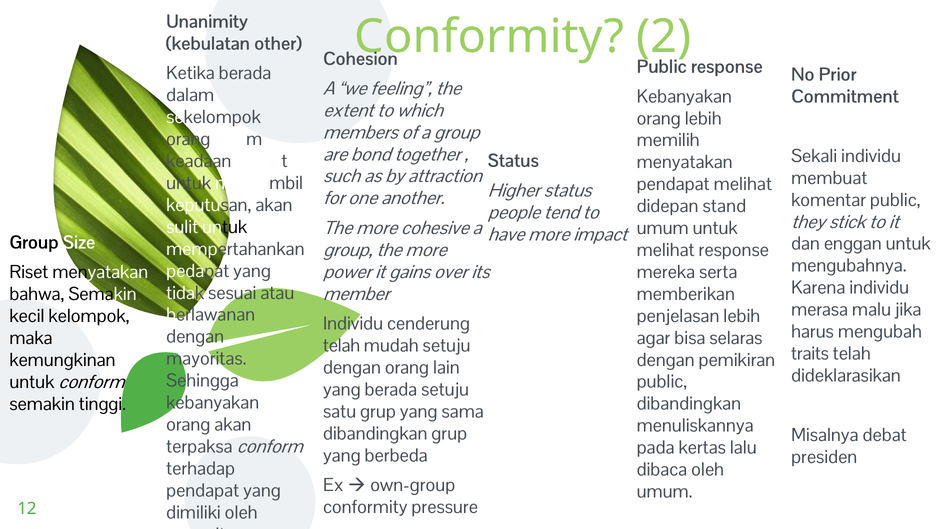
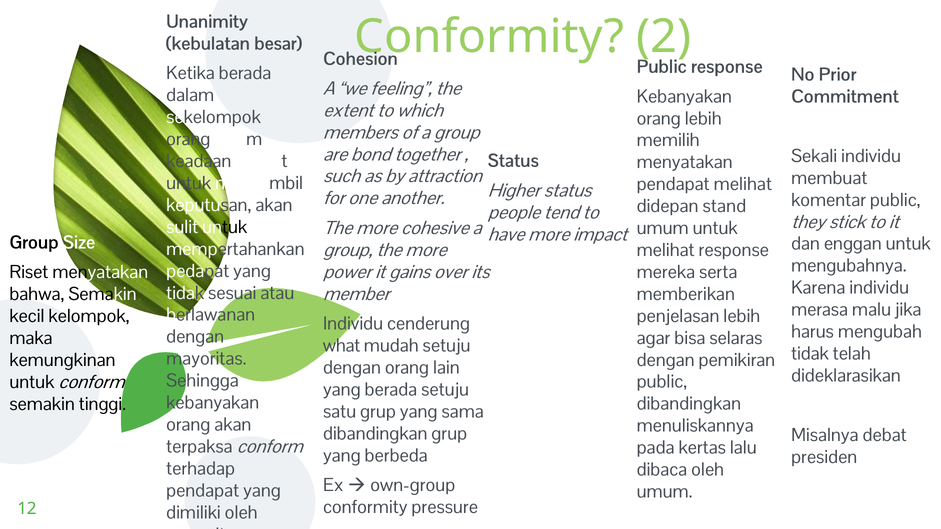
other: other -> besar (278, 44)
telah: telah -> what (342, 346)
traits: traits -> tidak (810, 354)
